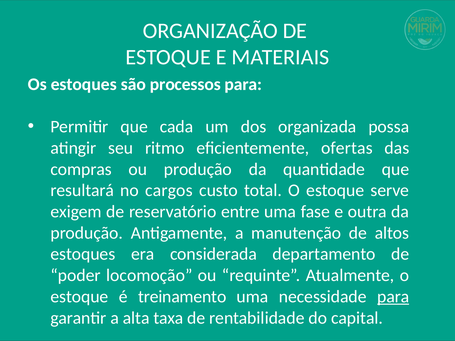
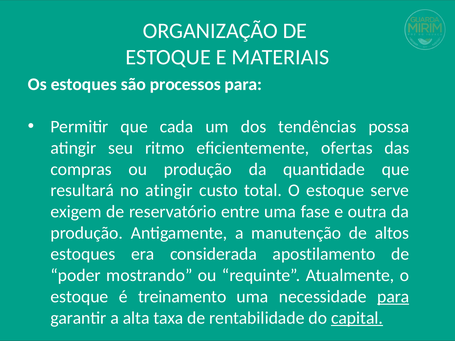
organizada: organizada -> tendências (317, 127)
no cargos: cargos -> atingir (169, 191)
departamento: departamento -> apostilamento (324, 254)
locomoção: locomoção -> mostrando (149, 276)
capital underline: none -> present (357, 318)
